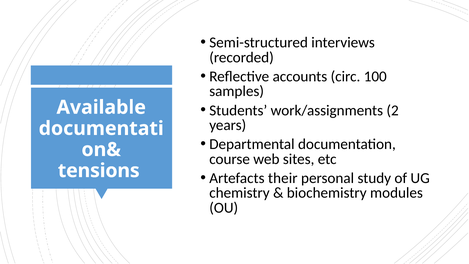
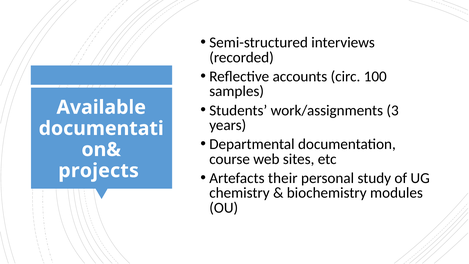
2: 2 -> 3 (393, 110)
tensions: tensions -> projects (99, 171)
